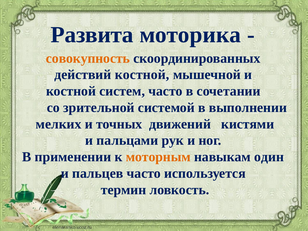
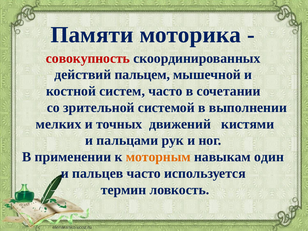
Развита: Развита -> Памяти (92, 35)
совокупность colour: orange -> red (88, 58)
действий костной: костной -> пальцем (142, 75)
